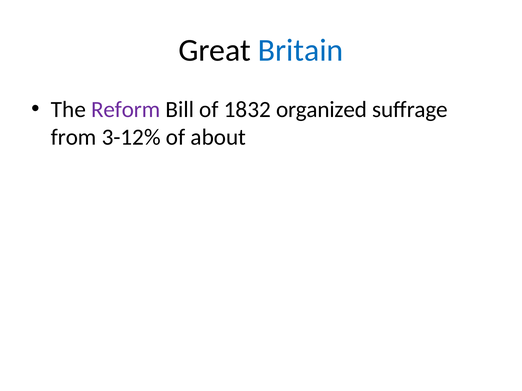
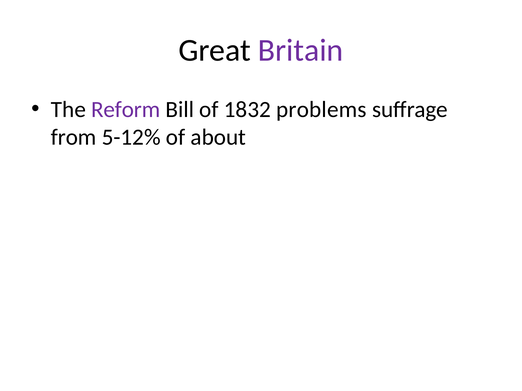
Britain colour: blue -> purple (301, 51)
organized: organized -> problems (321, 110)
3-12%: 3-12% -> 5-12% (131, 137)
